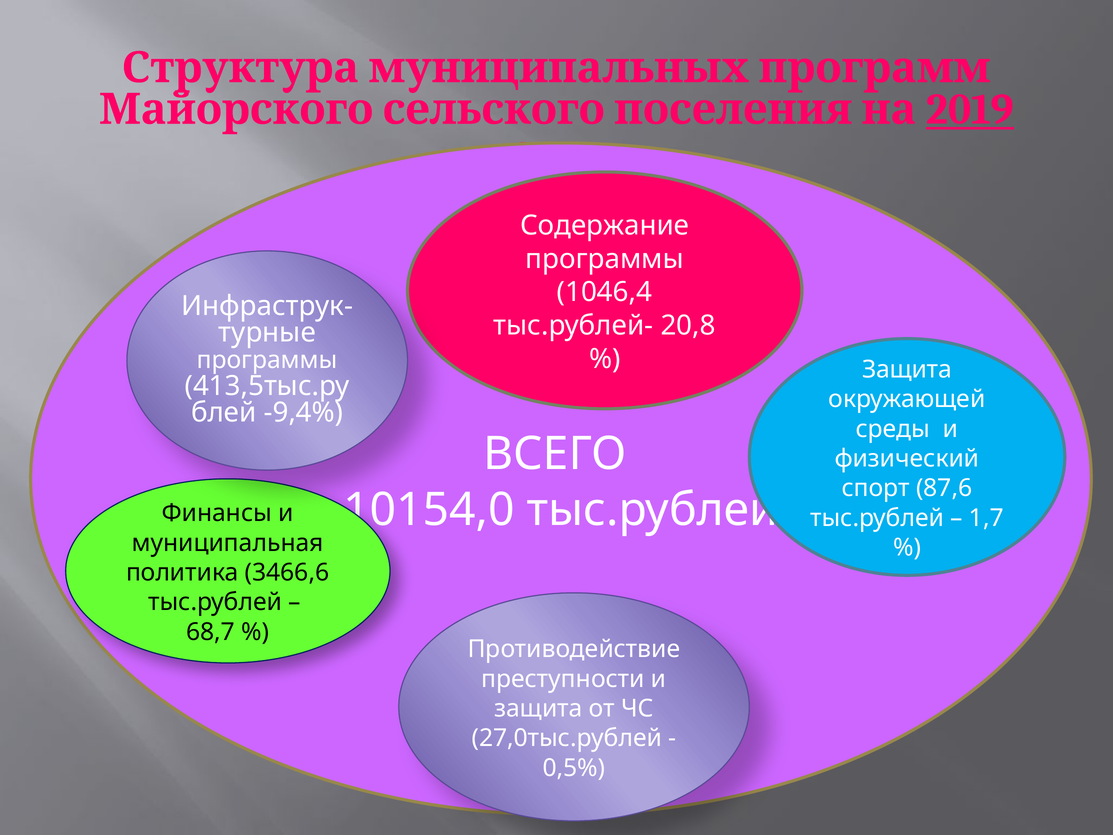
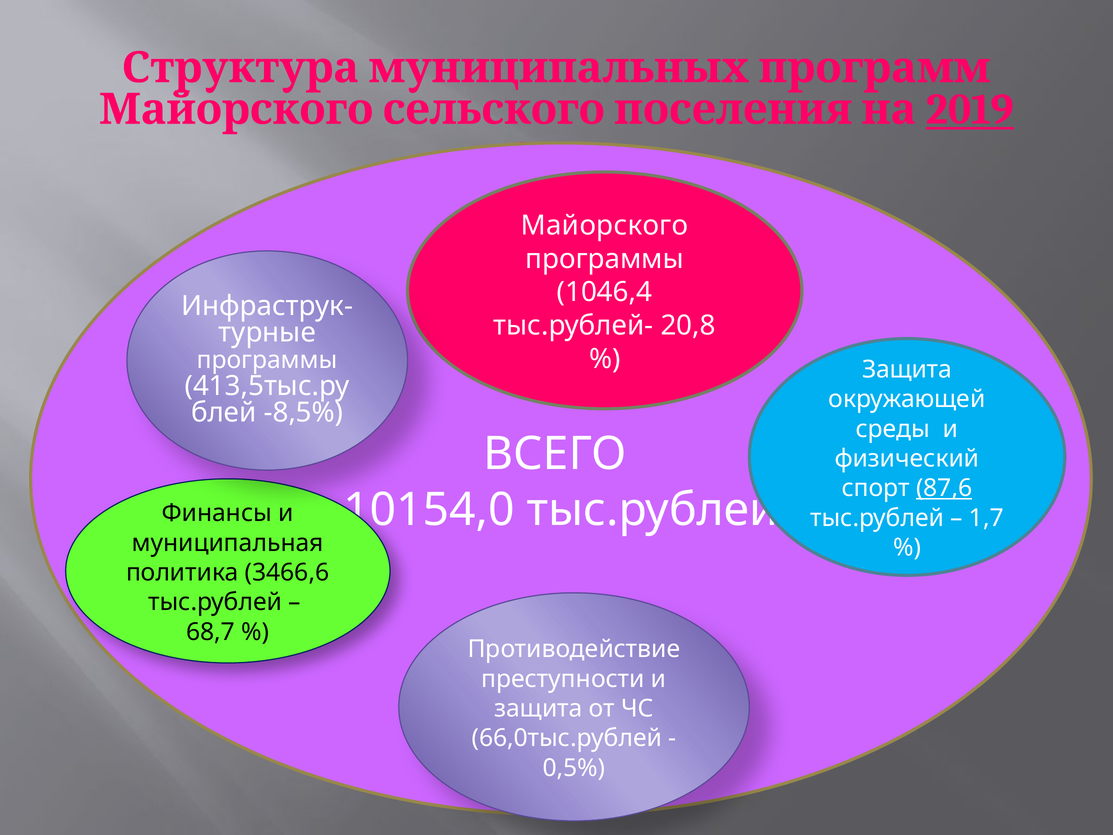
Содержание: Содержание -> Майорского (605, 225)
-9,4%: -9,4% -> -8,5% (304, 413)
87,6 underline: none -> present (944, 488)
27,0тыс.рублей: 27,0тыс.рублей -> 66,0тыс.рублей (567, 738)
